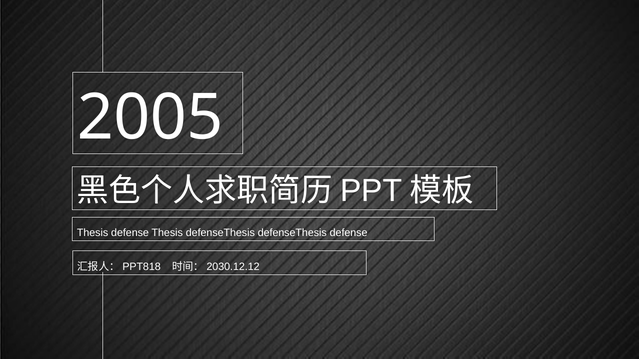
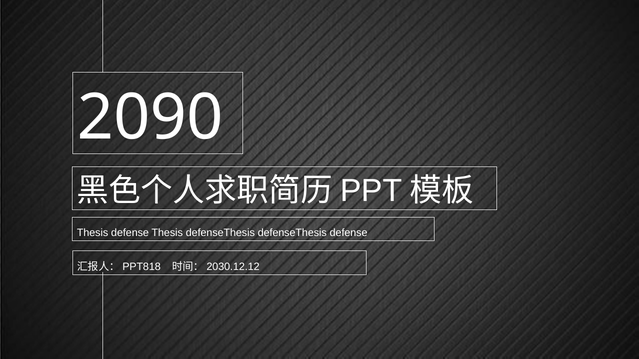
2005: 2005 -> 2090 (150, 118)
